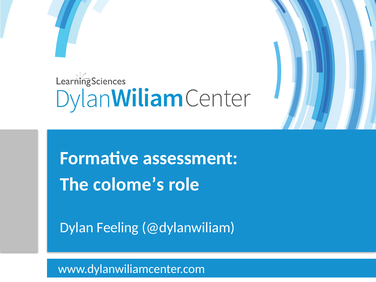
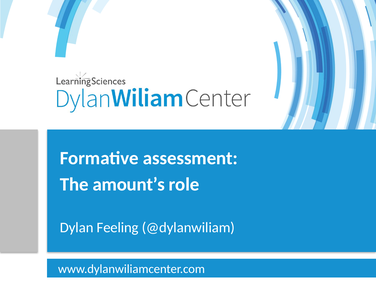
colome’s: colome’s -> amount’s (129, 184)
